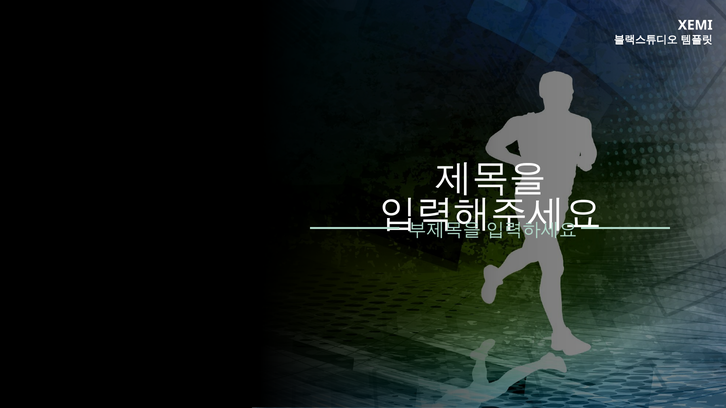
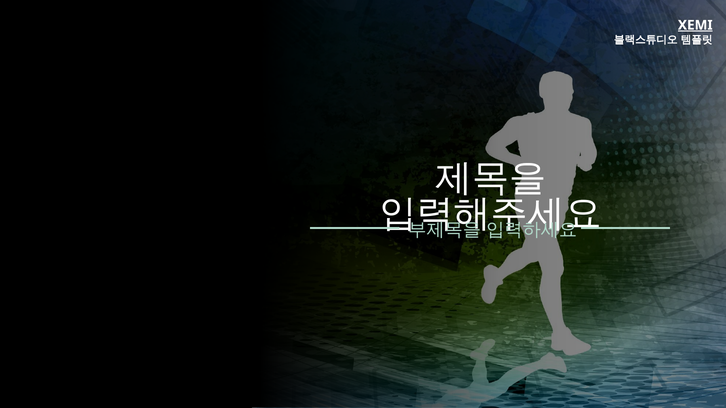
XEMI underline: none -> present (695, 25)
